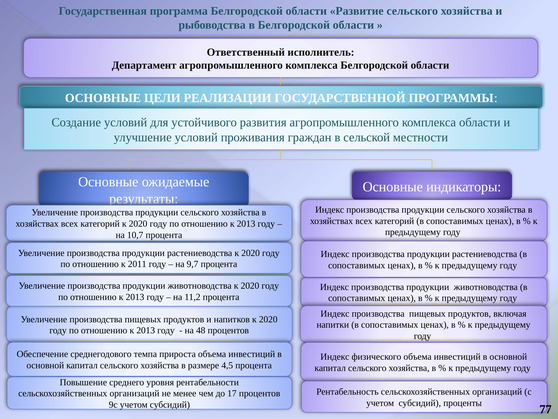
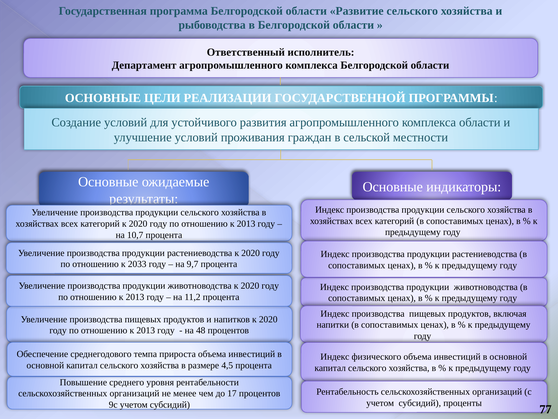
2011: 2011 -> 2033 (137, 264)
